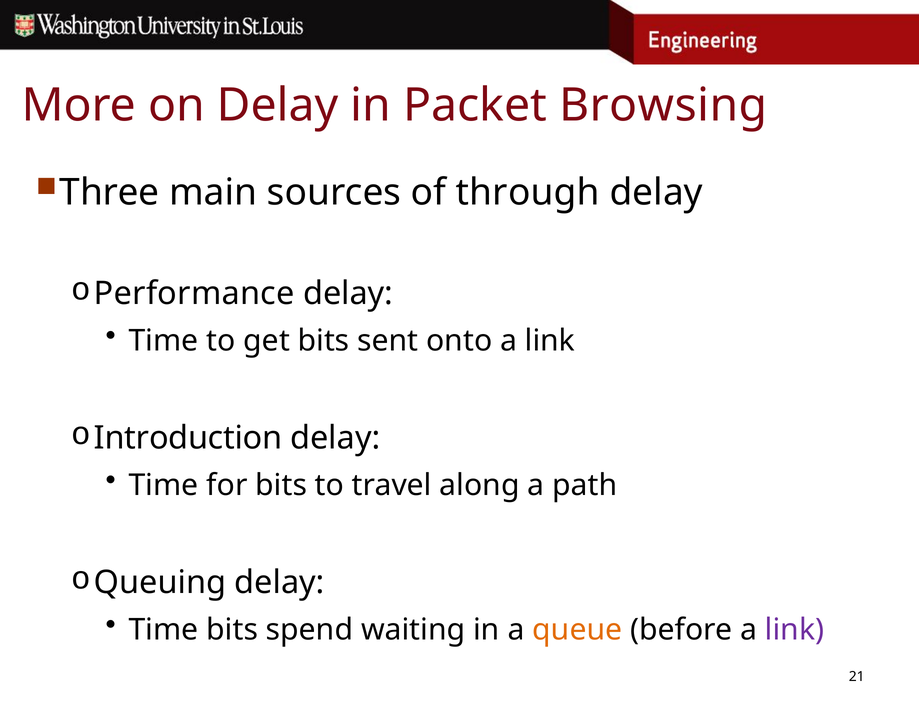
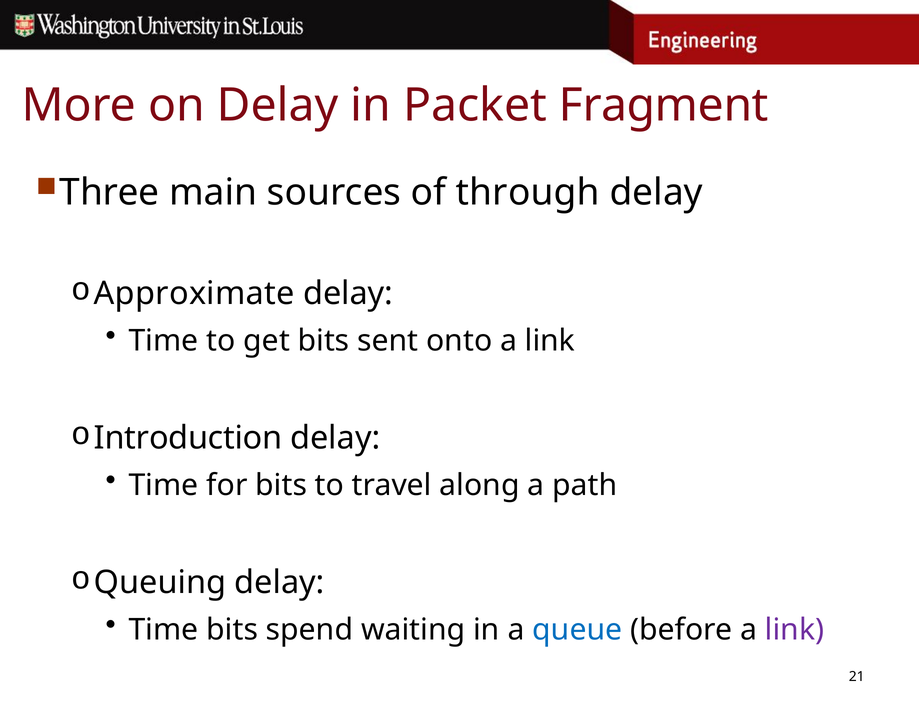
Browsing: Browsing -> Fragment (664, 105)
Performance: Performance -> Approximate (194, 294)
queue colour: orange -> blue (577, 630)
